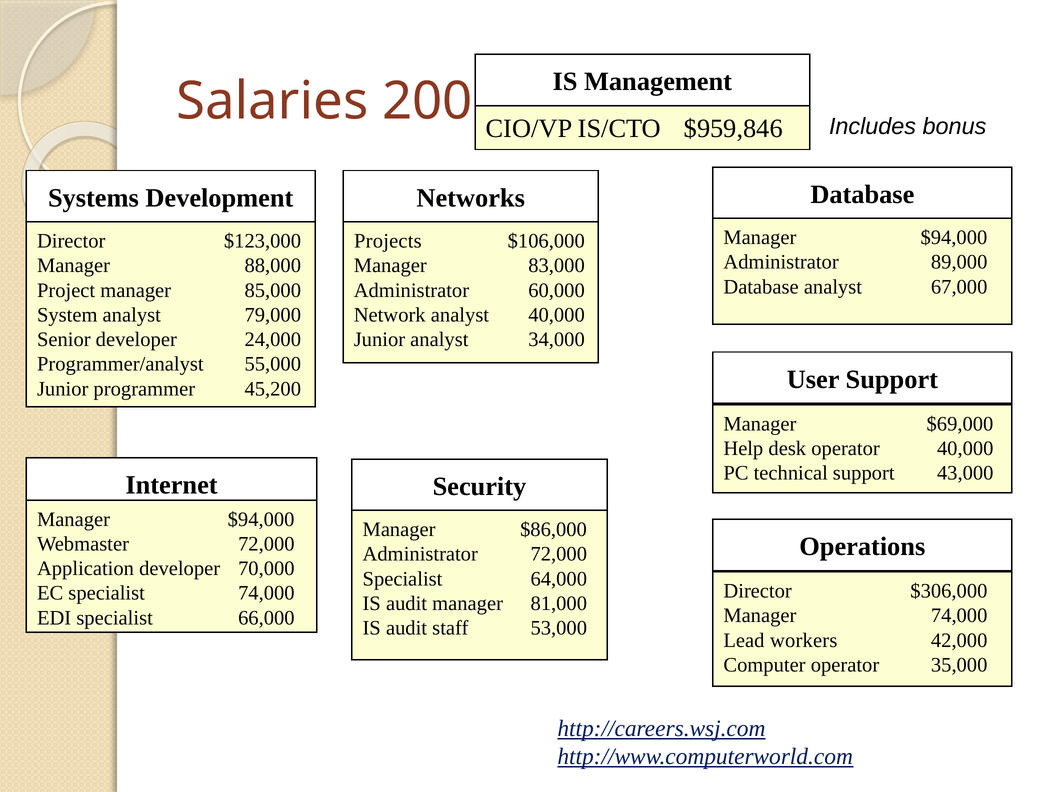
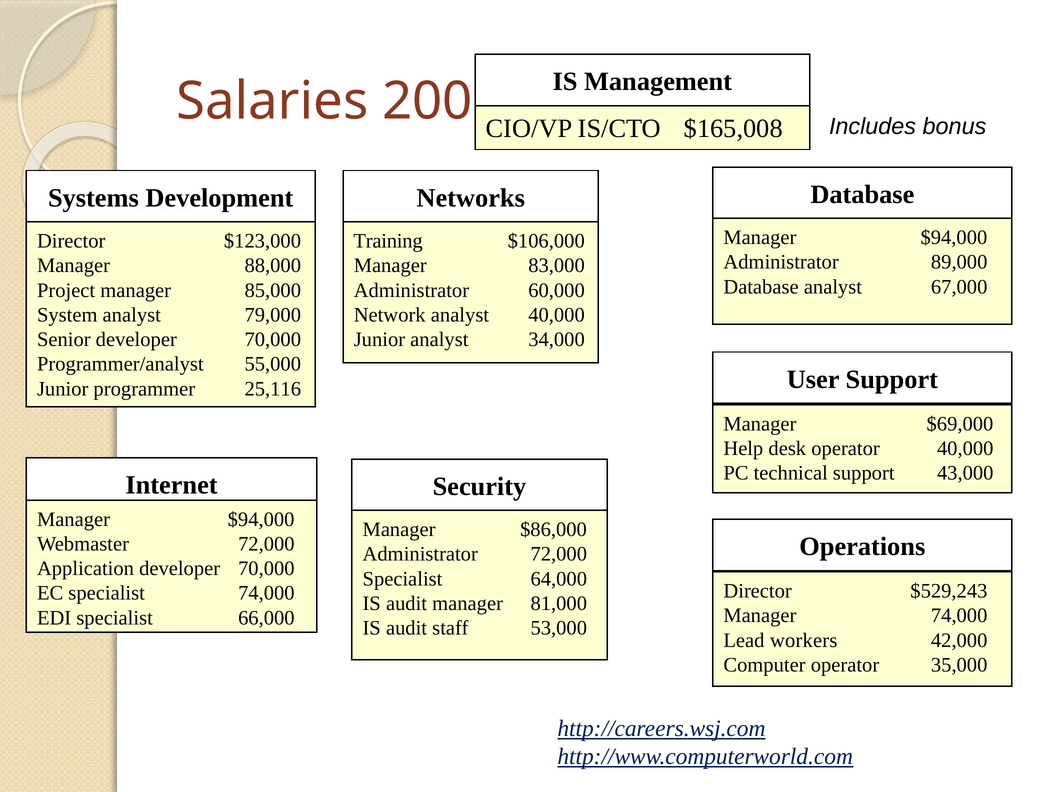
$959,846: $959,846 -> $165,008 (733, 129)
Projects: Projects -> Training (388, 241)
Senior developer 24,000: 24,000 -> 70,000 (273, 340)
45,200: 45,200 -> 25,116 (273, 389)
$306,000: $306,000 -> $529,243 (949, 591)
